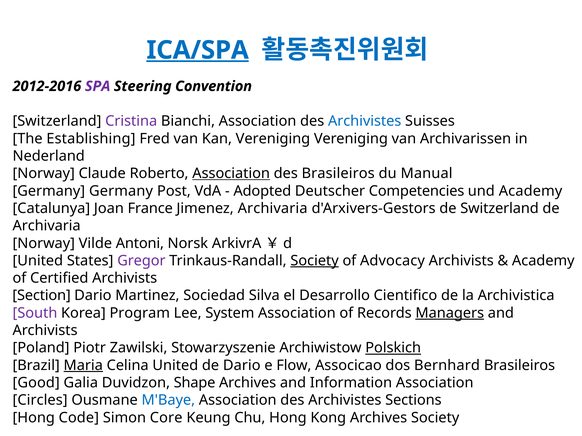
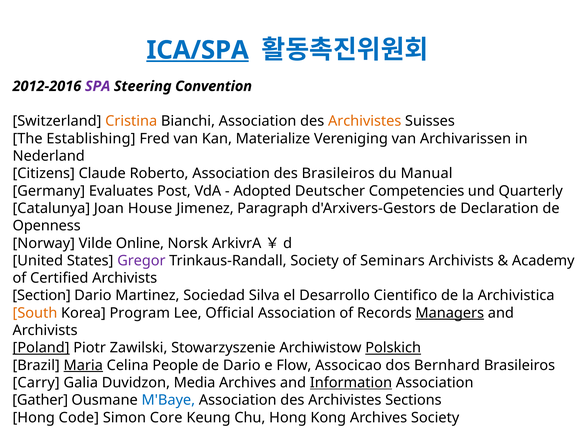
Cristina colour: purple -> orange (131, 121)
Archivistes colour: blue -> orange (365, 121)
Kan Vereniging: Vereniging -> Materialize (273, 139)
Norway: Norway -> Citizens (44, 174)
Association underline: present -> none (231, 174)
Germany Germany: Germany -> Evaluates (121, 191)
und Academy: Academy -> Quarterly (531, 191)
France: France -> House (150, 209)
Jimenez Archivaria: Archivaria -> Paragraph (273, 209)
de Switzerland: Switzerland -> Declaration (500, 209)
Archivaria: Archivaria -> Openness (47, 226)
Antoni: Antoni -> Online (140, 243)
Society underline: present -> none (315, 261)
Advocacy: Advocacy -> Seminars (392, 261)
South colour: purple -> orange (35, 313)
System: System -> Official (230, 313)
Poland underline: none -> present (41, 348)
Celina United: United -> People (175, 366)
Good: Good -> Carry (36, 383)
Shape: Shape -> Media (195, 383)
Information underline: none -> present (351, 383)
Circles: Circles -> Gather (40, 401)
